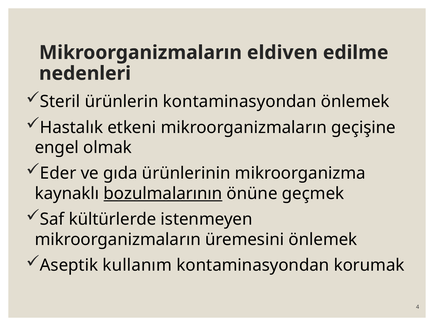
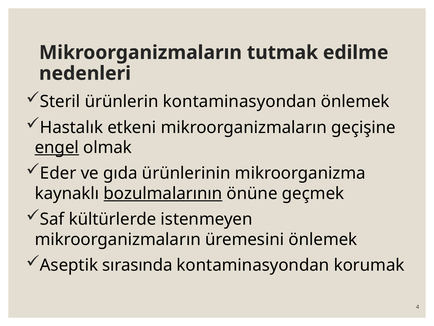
eldiven: eldiven -> tutmak (282, 52)
engel underline: none -> present (57, 147)
kullanım: kullanım -> sırasında (137, 265)
